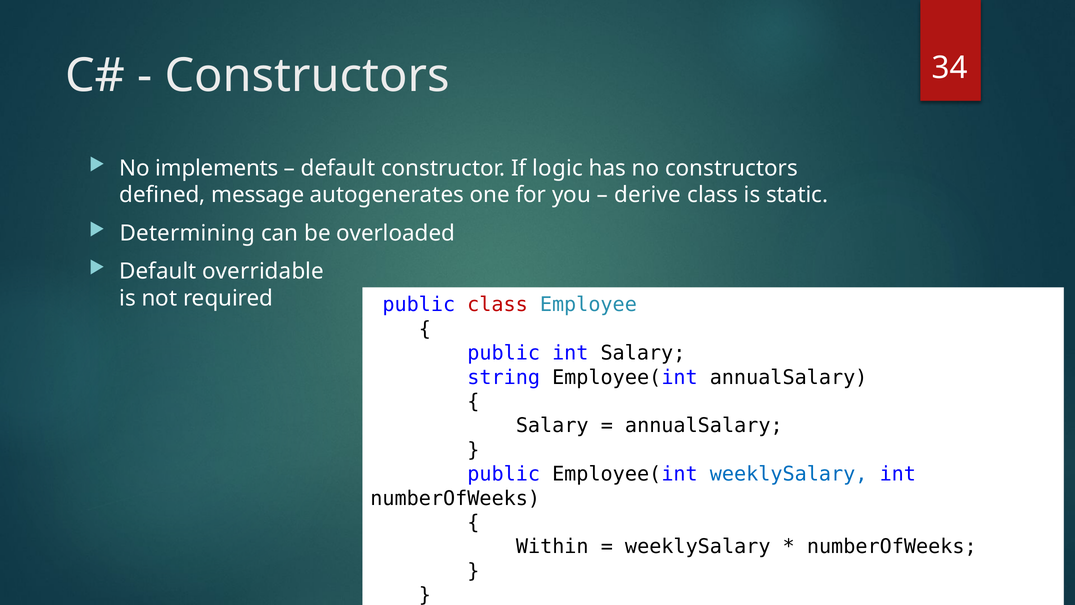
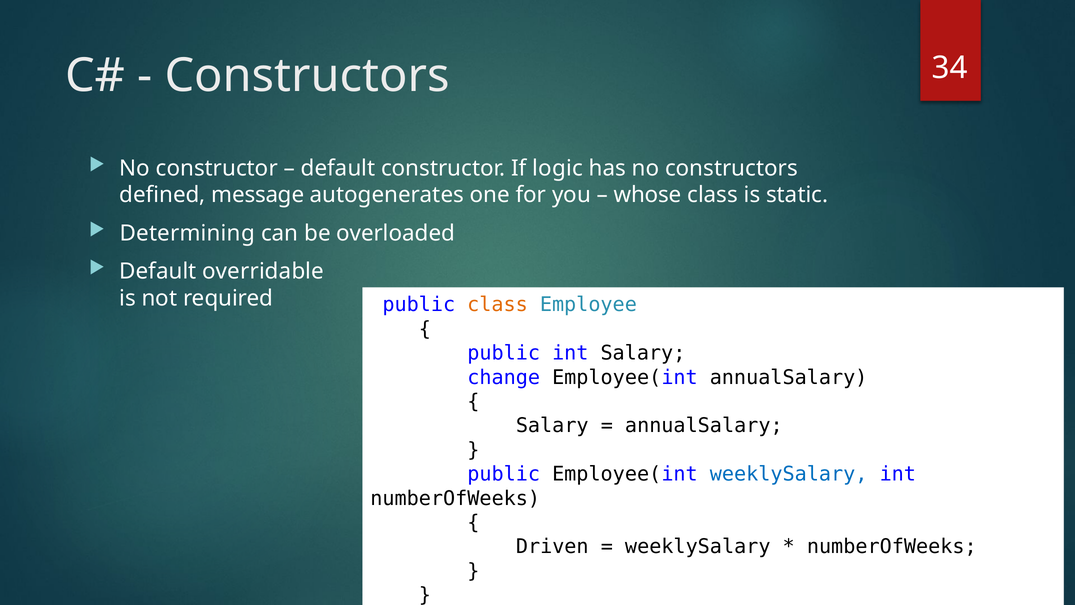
No implements: implements -> constructor (217, 168)
derive: derive -> whose (648, 195)
class colour: red -> orange (498, 305)
string: string -> change (504, 377)
Within: Within -> Driven (552, 546)
